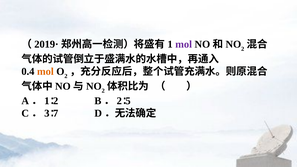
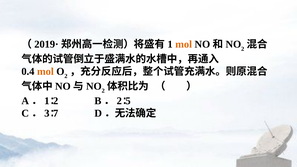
mol colour: purple -> orange (184, 44)
